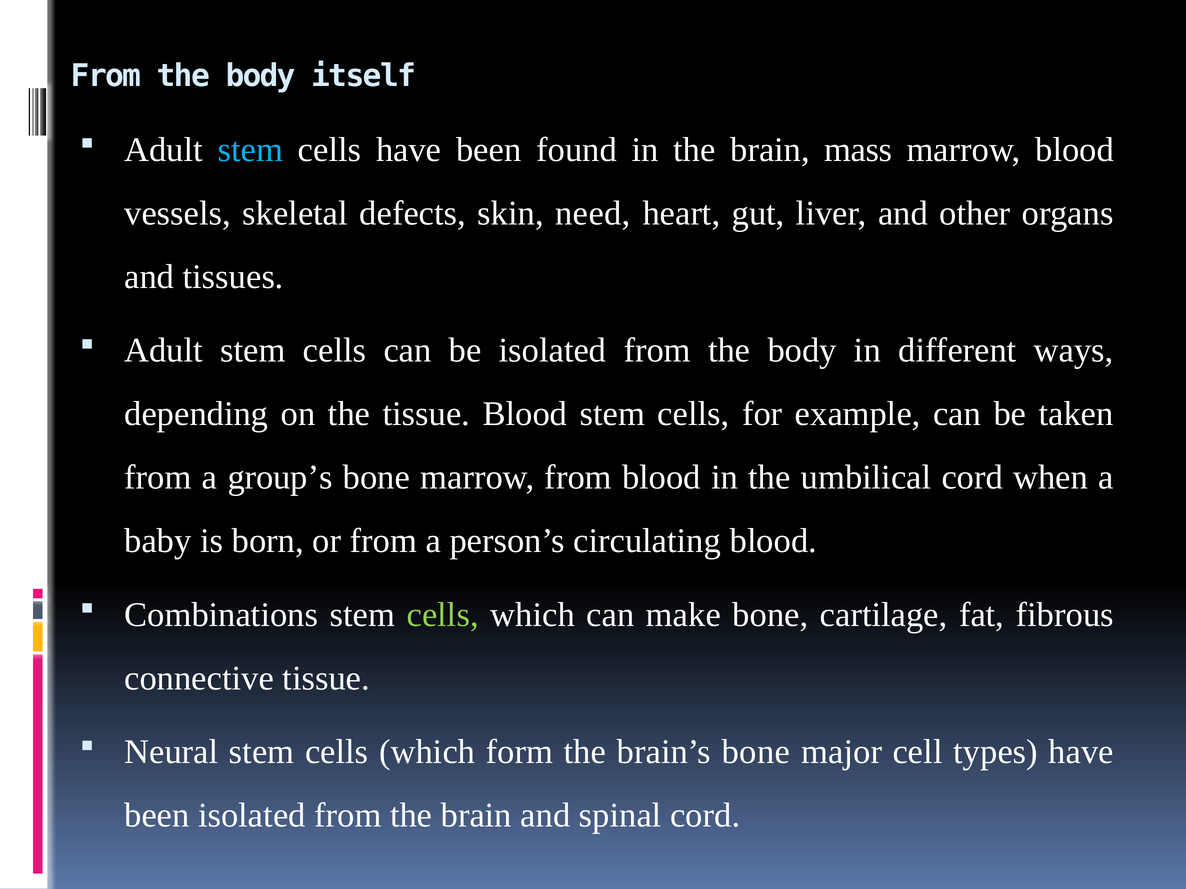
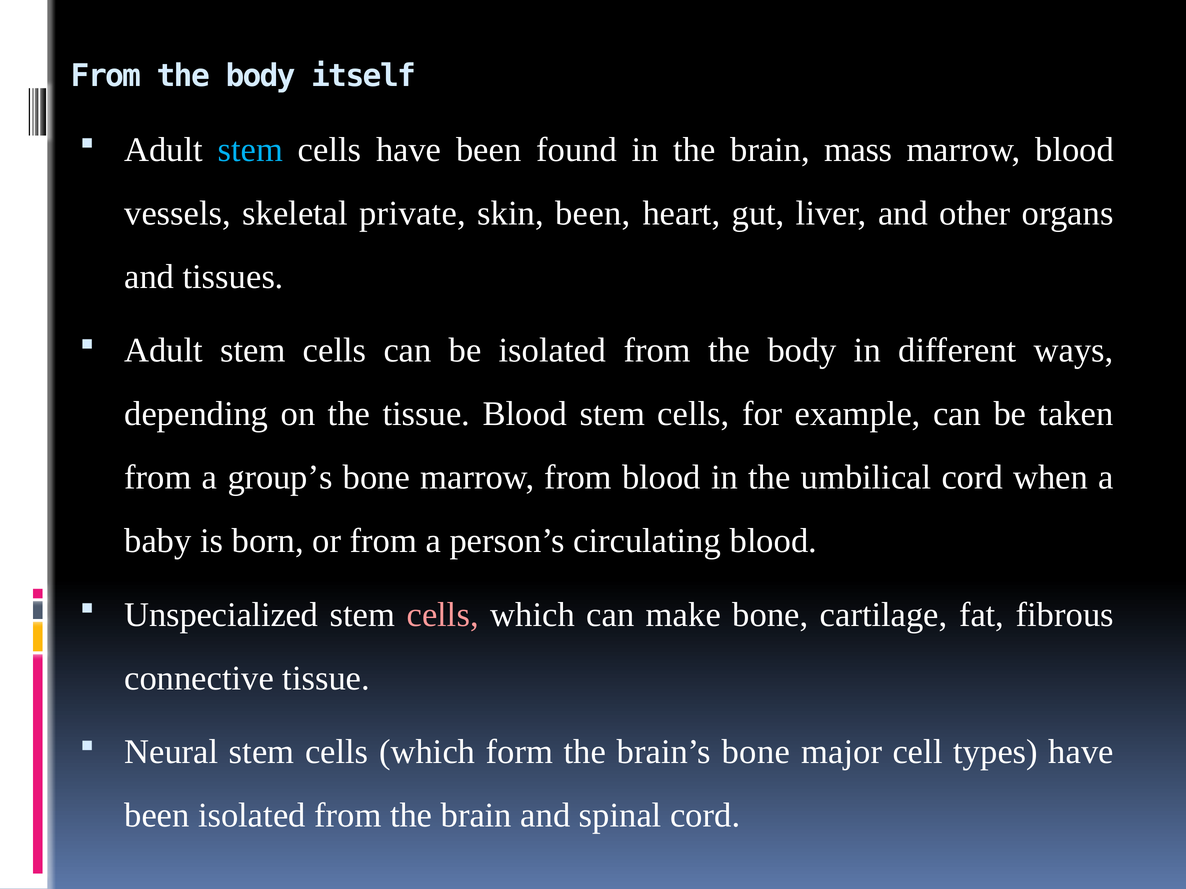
defects: defects -> private (413, 213)
skin need: need -> been (593, 213)
Combinations: Combinations -> Unspecialized (221, 615)
cells colour: light green -> pink (443, 615)
